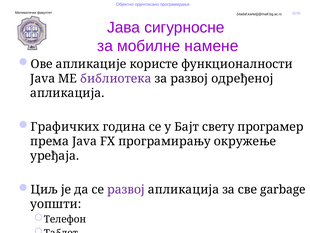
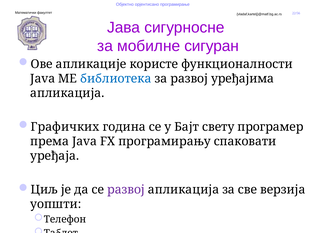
намене: намене -> сигуран (212, 46)
библиотека colour: purple -> blue (116, 78)
одређеној: одређеној -> уређајима (243, 78)
окружење: окружење -> спаковати (245, 141)
garbage: garbage -> верзија (283, 189)
